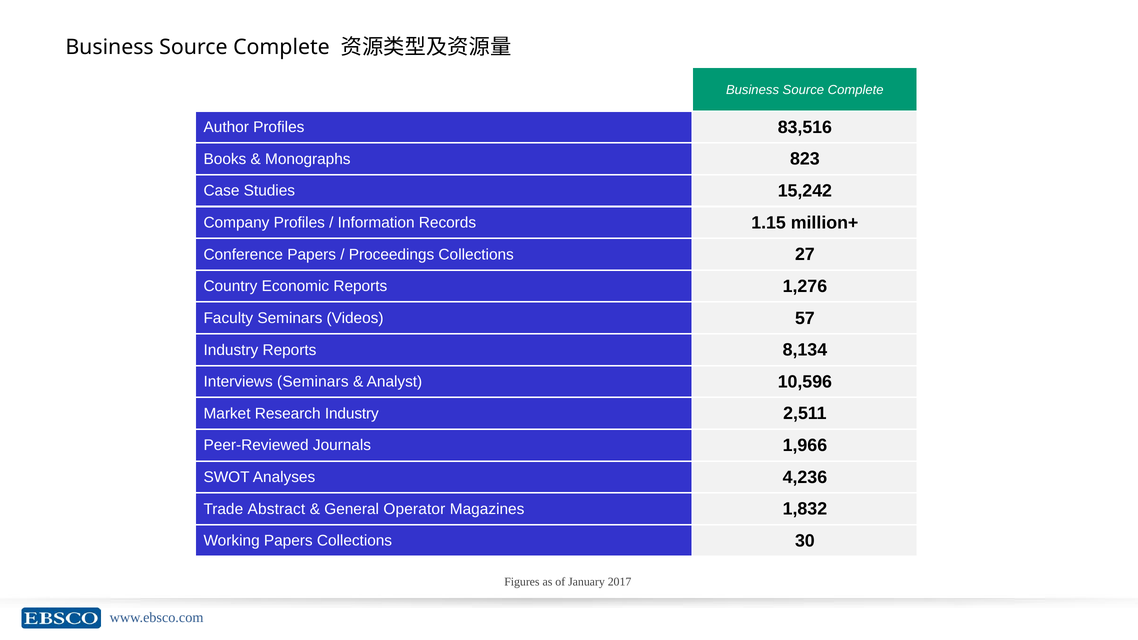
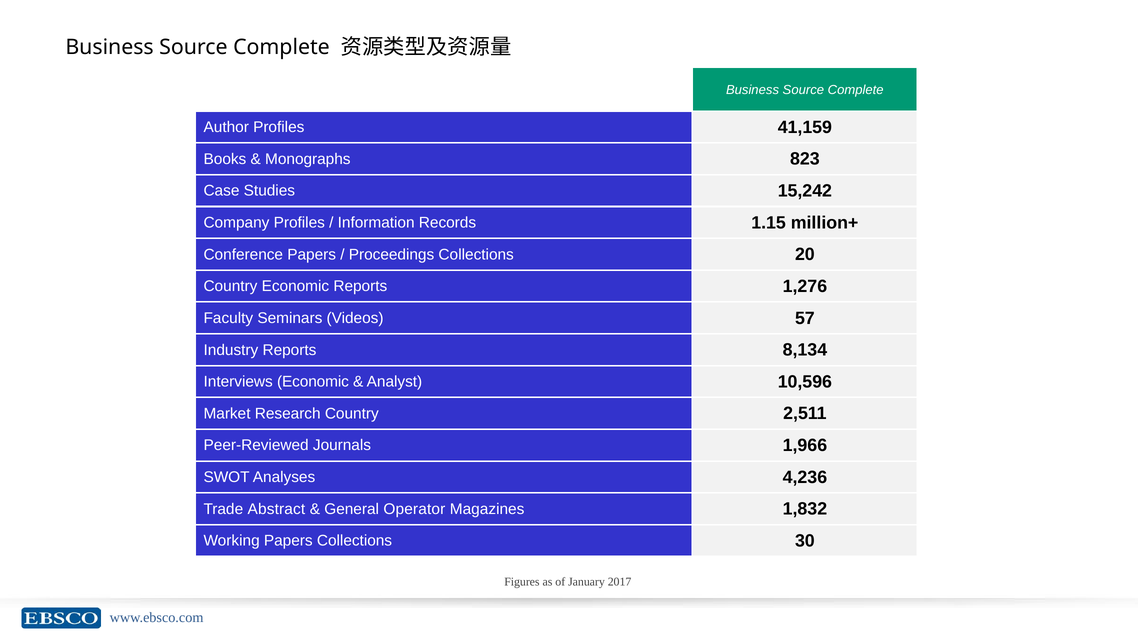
83,516: 83,516 -> 41,159 (805, 127)
27: 27 -> 20 (805, 255)
Interviews Seminars: Seminars -> Economic (313, 382)
Research Industry: Industry -> Country (352, 414)
